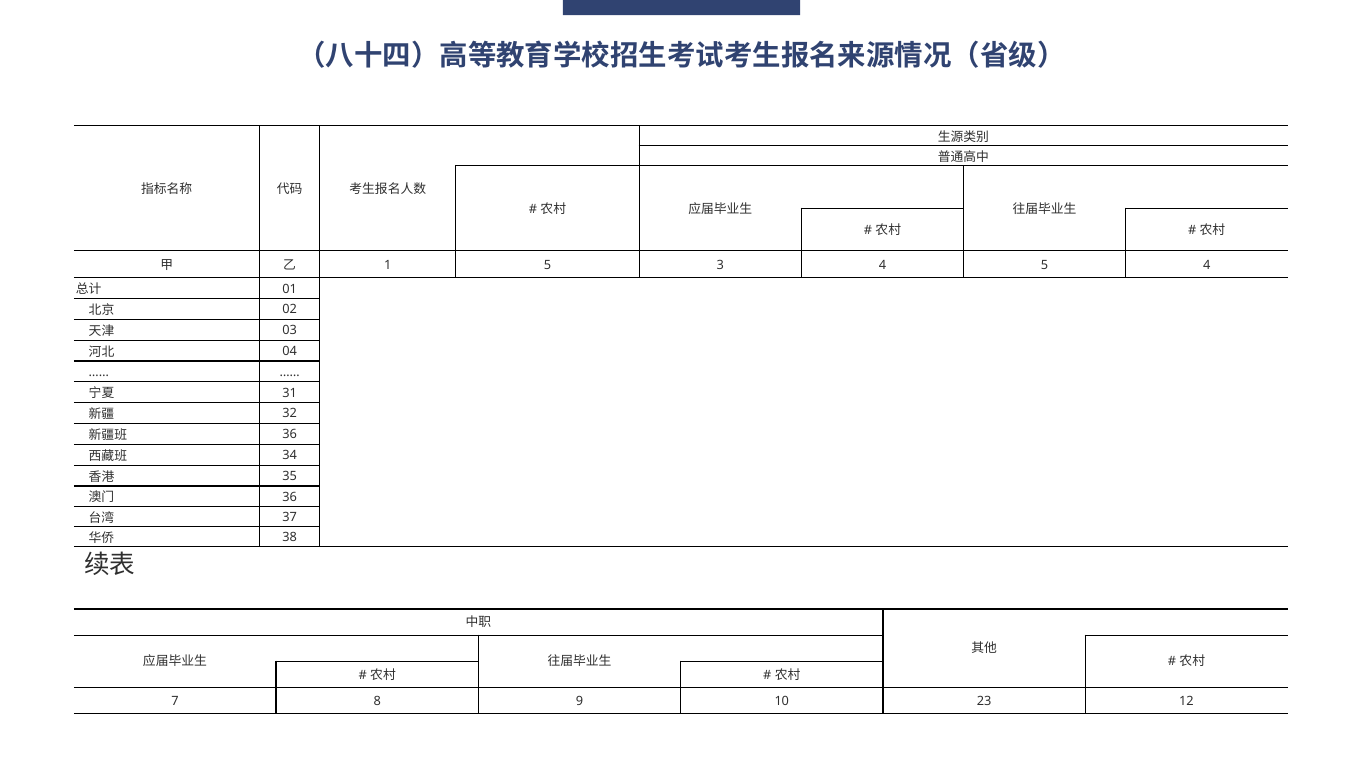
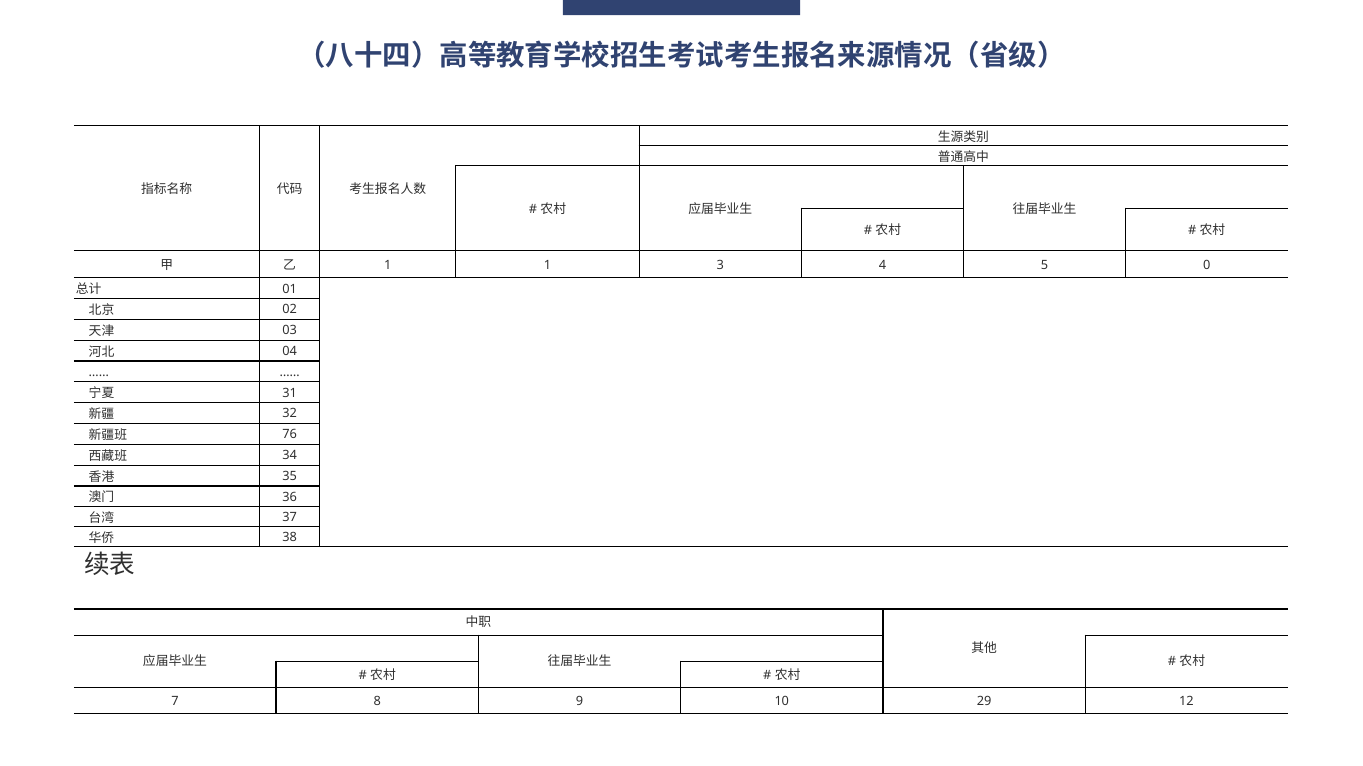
1 5: 5 -> 1 (548, 265)
5 4: 4 -> 0 (1207, 265)
36: 36 -> 76 (290, 435)
23: 23 -> 29 (984, 702)
